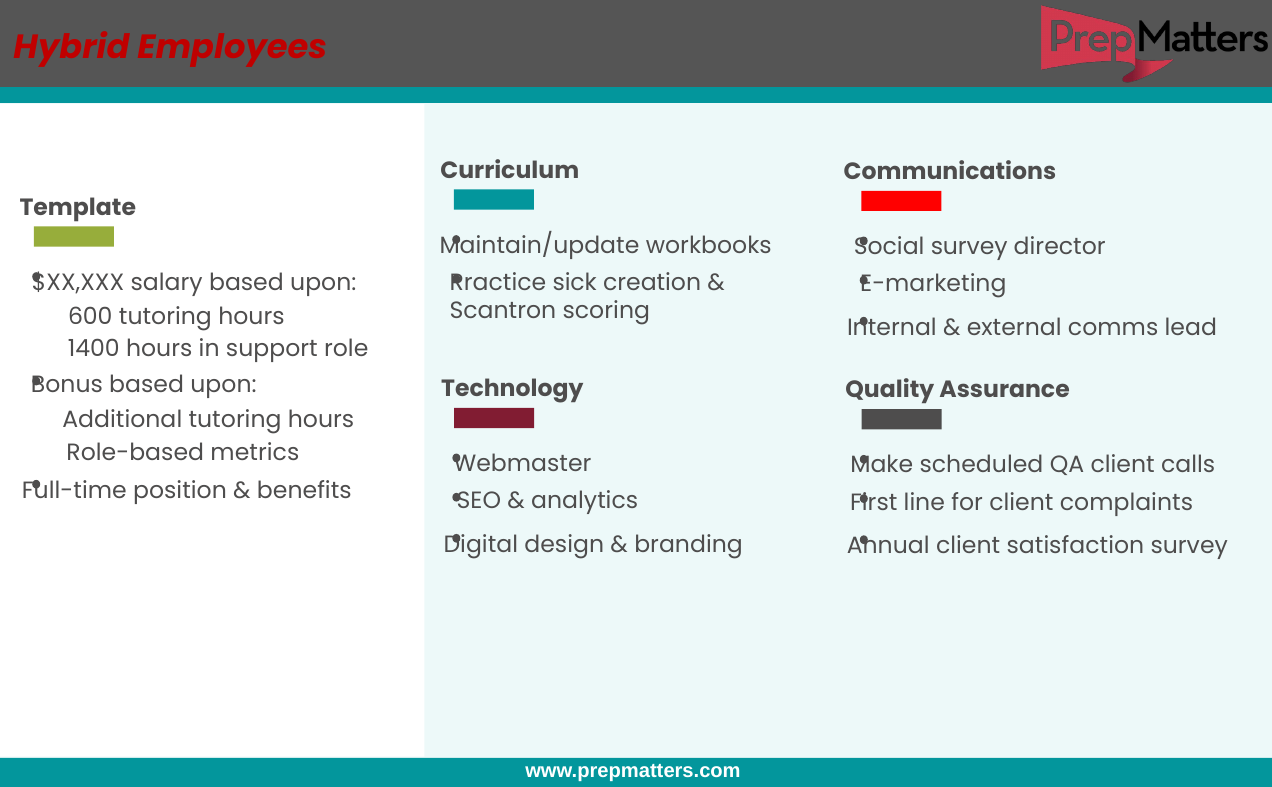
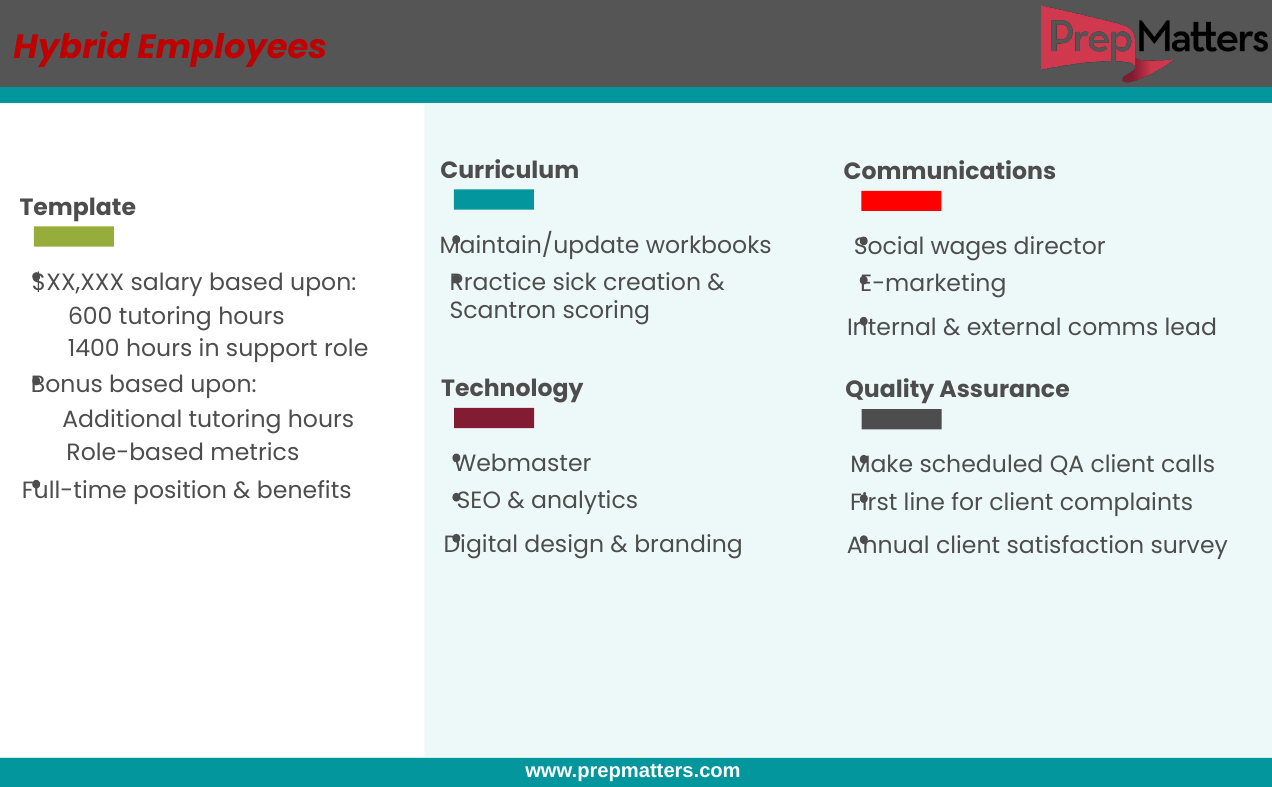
Social survey: survey -> wages (969, 247)
